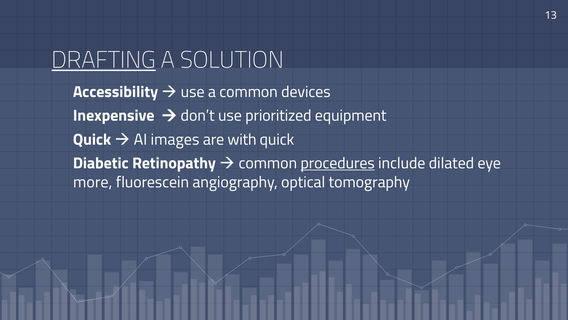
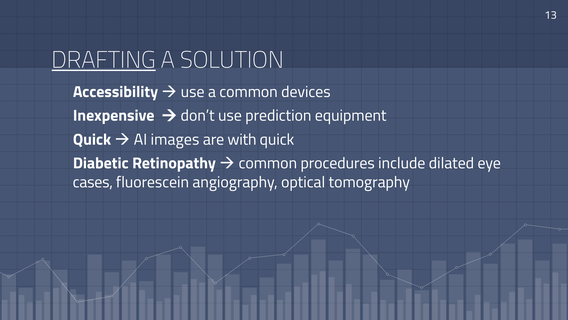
prioritized: prioritized -> prediction (278, 116)
procedures underline: present -> none (338, 163)
more: more -> cases (93, 182)
